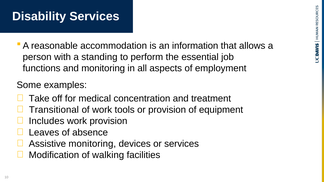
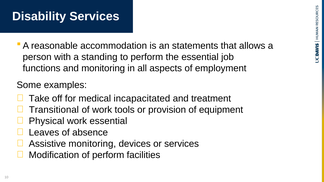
information: information -> statements (195, 46)
concentration: concentration -> incapacitated (142, 99)
Includes: Includes -> Physical (47, 121)
work provision: provision -> essential (108, 121)
of walking: walking -> perform (108, 155)
